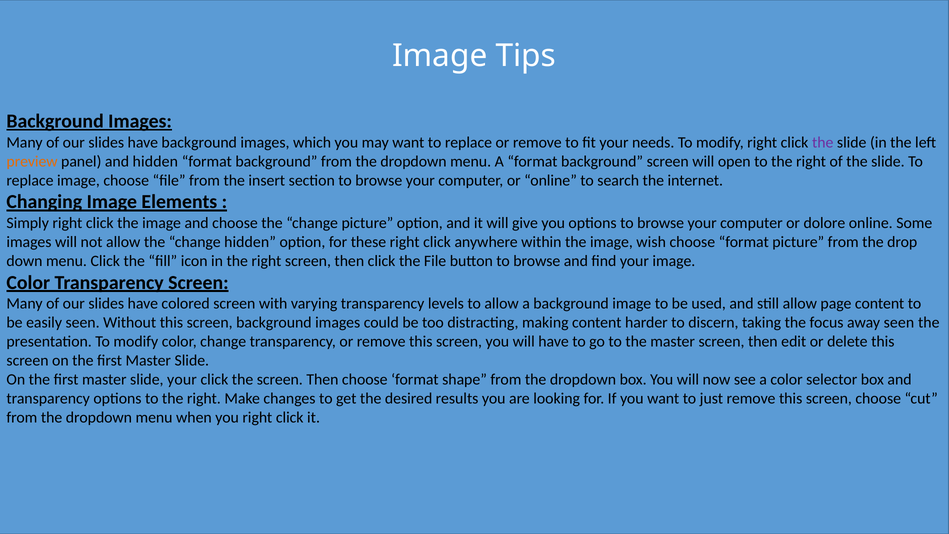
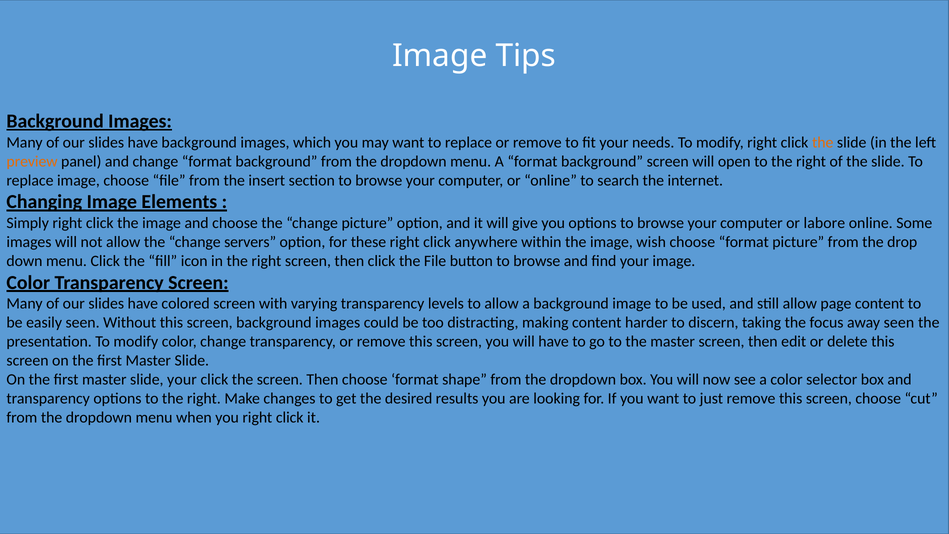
the colour: purple -> orange (823, 142)
and hidden: hidden -> change (155, 161)
dolore: dolore -> labore (824, 223)
change hidden: hidden -> servers (250, 242)
